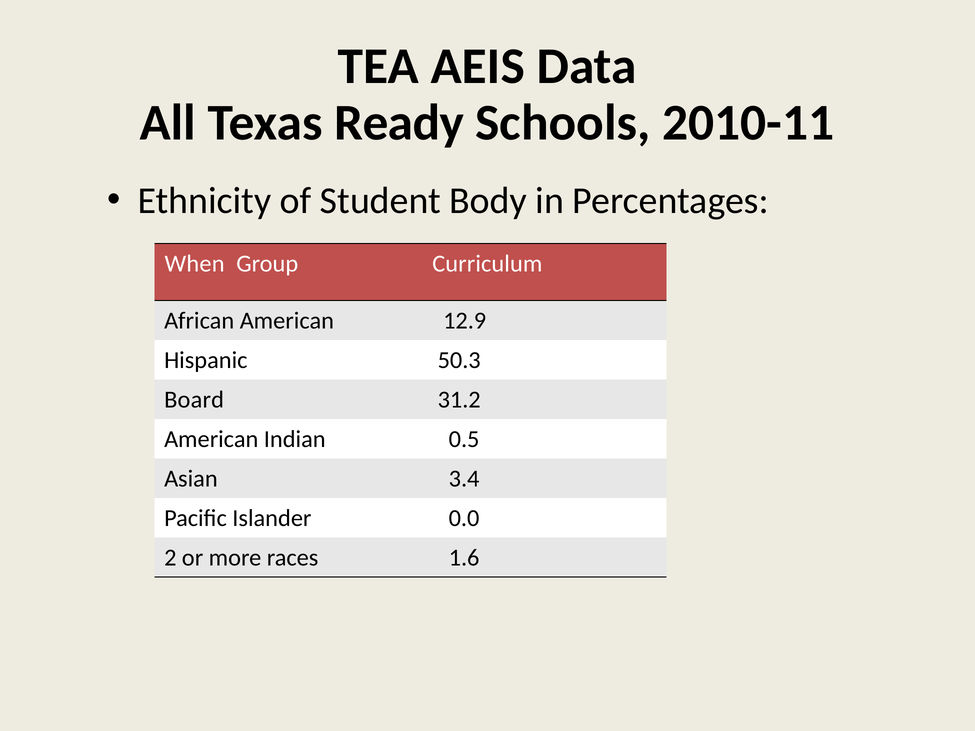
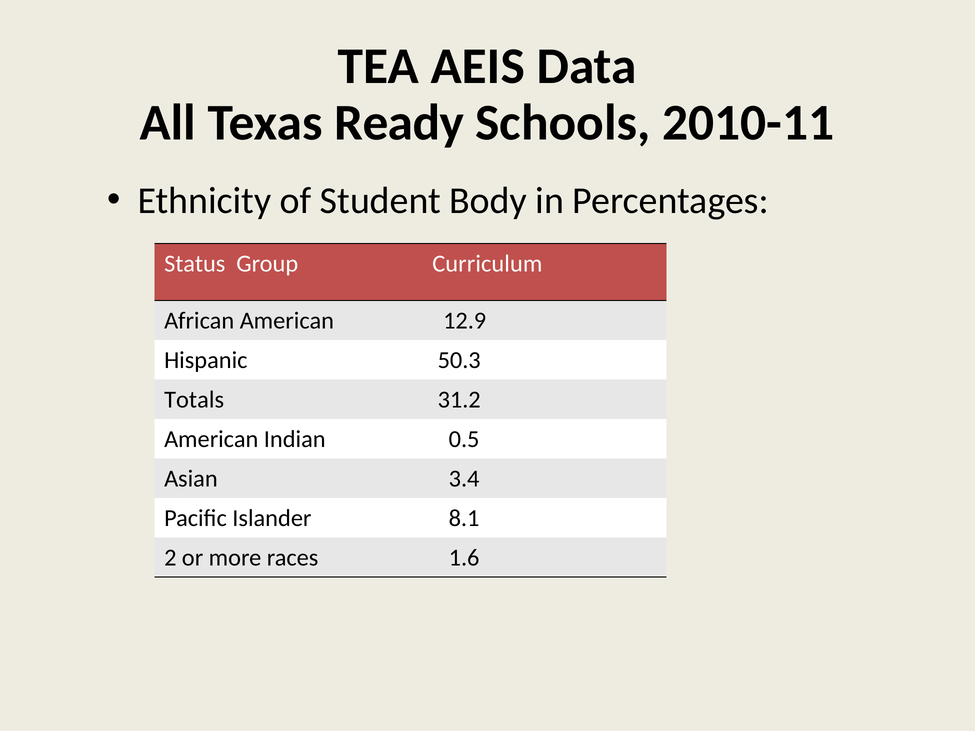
When: When -> Status (195, 264)
Board: Board -> Totals (194, 400)
0.0: 0.0 -> 8.1 (464, 518)
